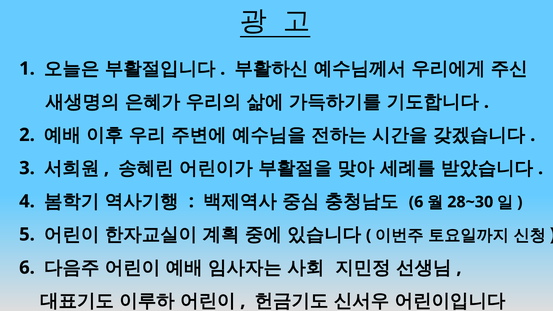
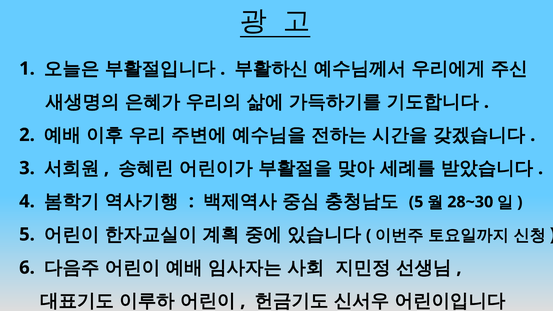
6: 6 -> 5 (416, 202)
